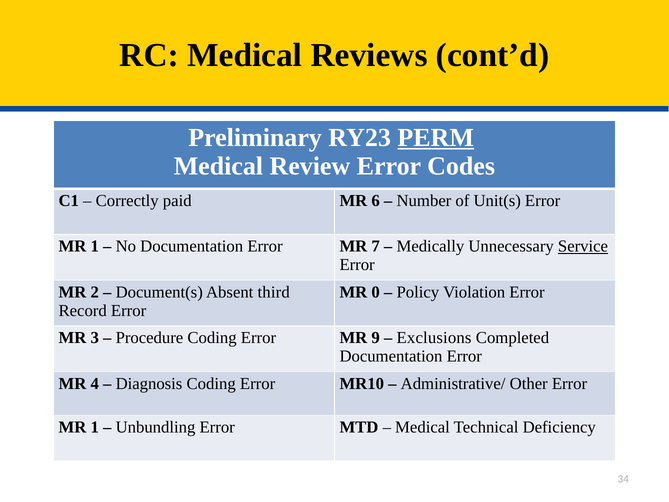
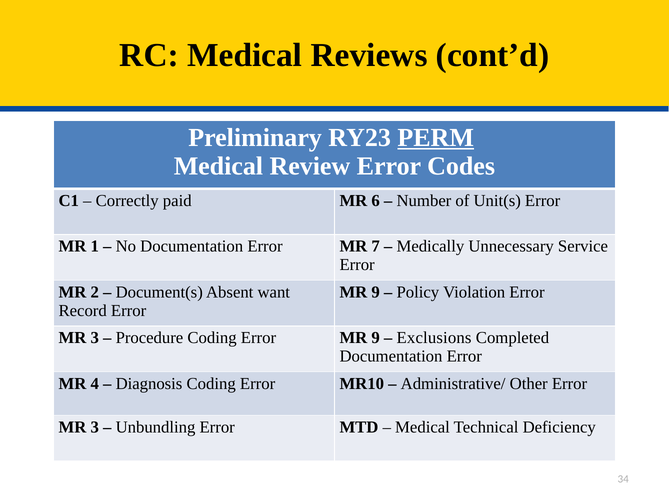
Service underline: present -> none (583, 246)
third: third -> want (274, 292)
0: 0 -> 9 (376, 292)
1: 1 -> 3 (95, 427)
